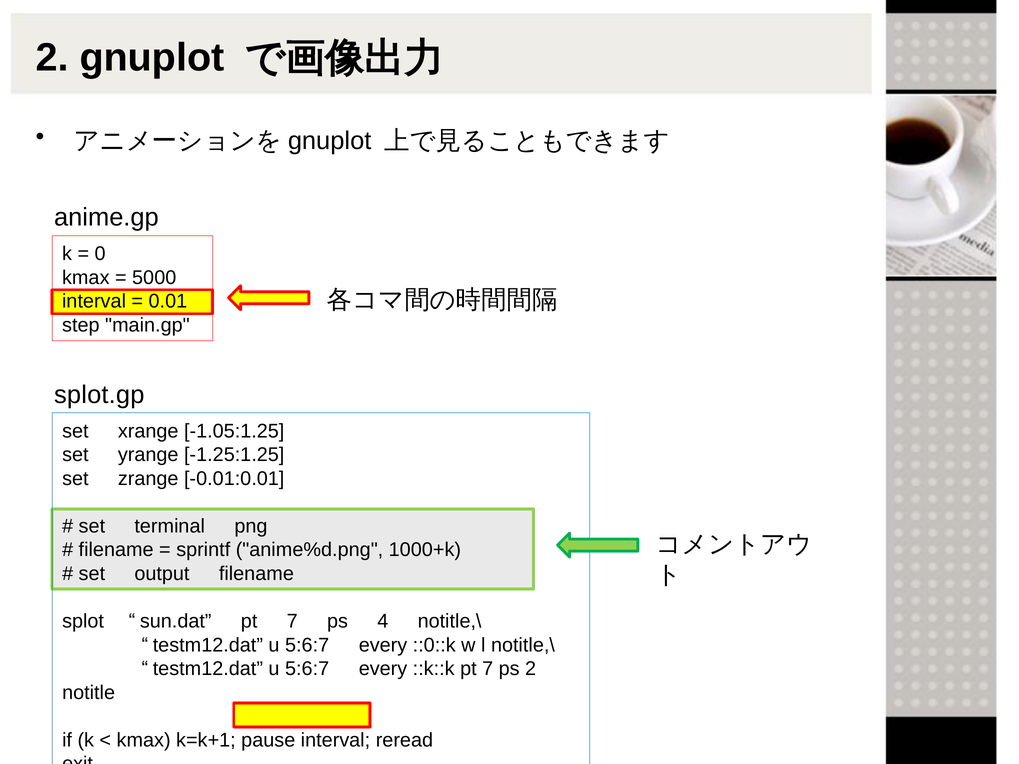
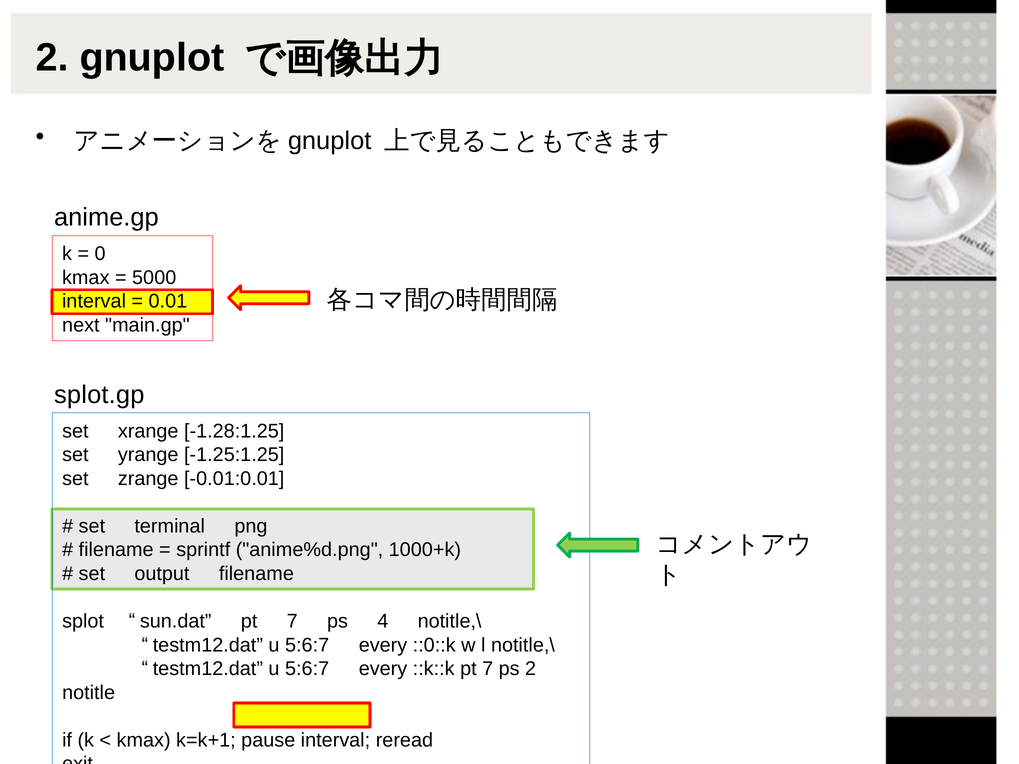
step: step -> next (81, 325)
-1.05:1.25: -1.05:1.25 -> -1.28:1.25 (234, 431)
